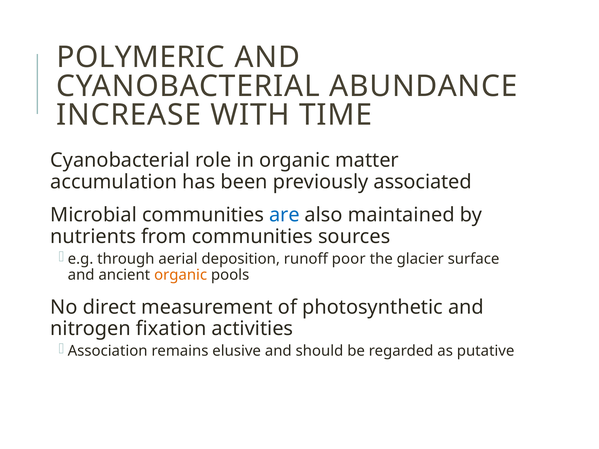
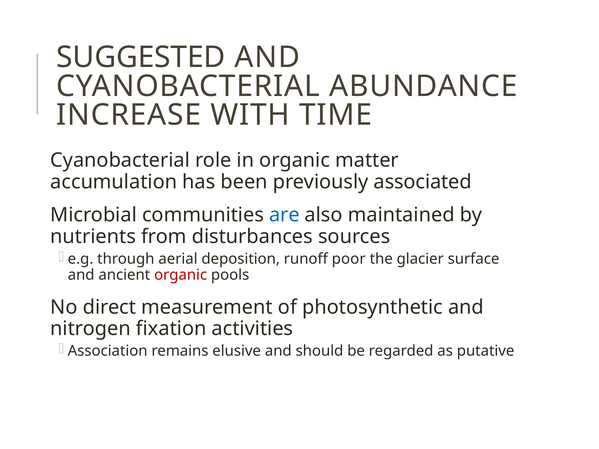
POLYMERIC: POLYMERIC -> SUGGESTED (141, 57)
from communities: communities -> disturbances (252, 237)
organic colour: orange -> red (181, 275)
